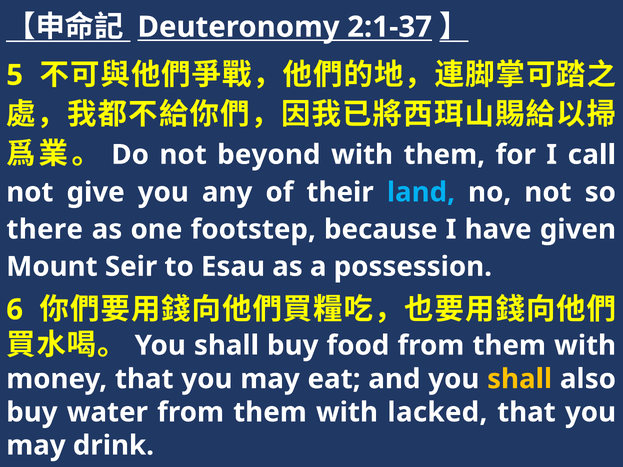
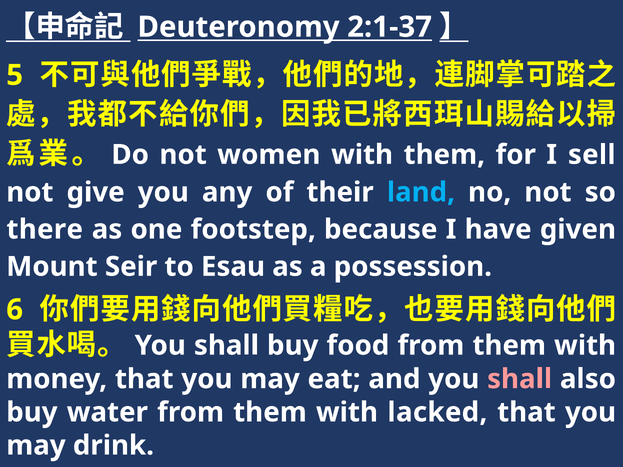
beyond: beyond -> women (269, 155)
call: call -> sell (592, 155)
shall colour: yellow -> pink (520, 379)
